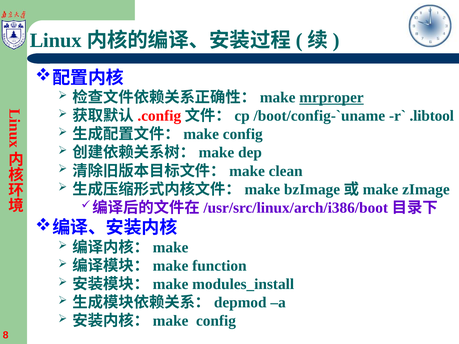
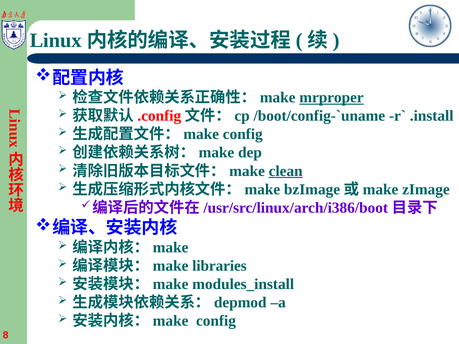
.libtool: .libtool -> .install (432, 116)
clean underline: none -> present (286, 171)
function: function -> libraries (219, 266)
